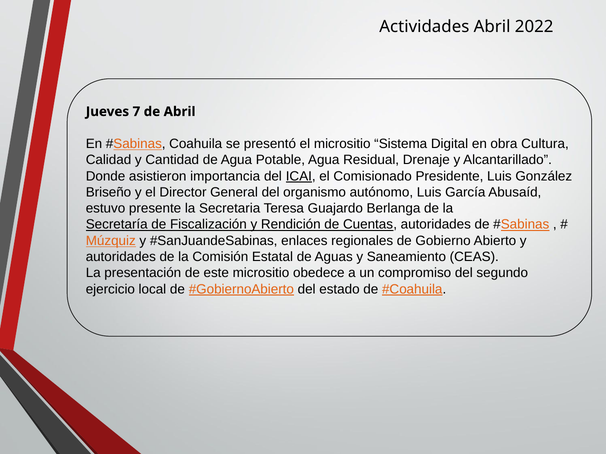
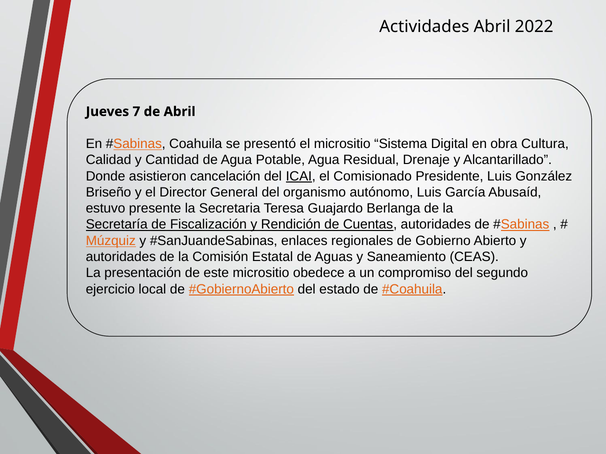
importancia: importancia -> cancelación (225, 176)
